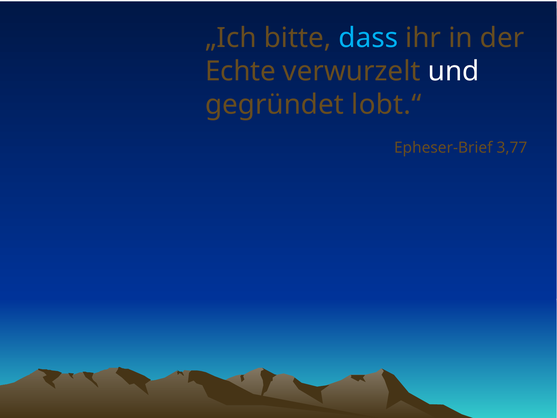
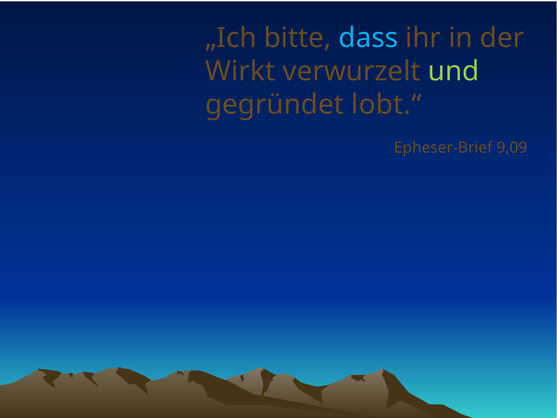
Echte: Echte -> Wirkt (240, 71)
und colour: white -> light green (454, 71)
3,77: 3,77 -> 9,09 (512, 147)
